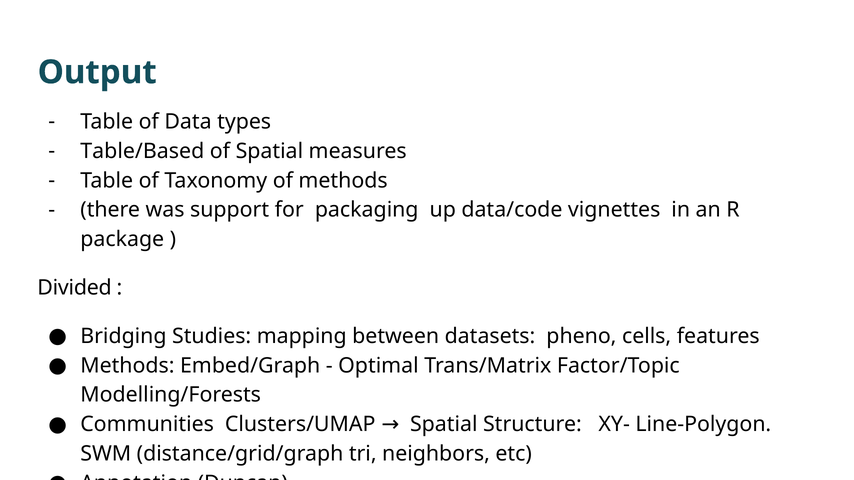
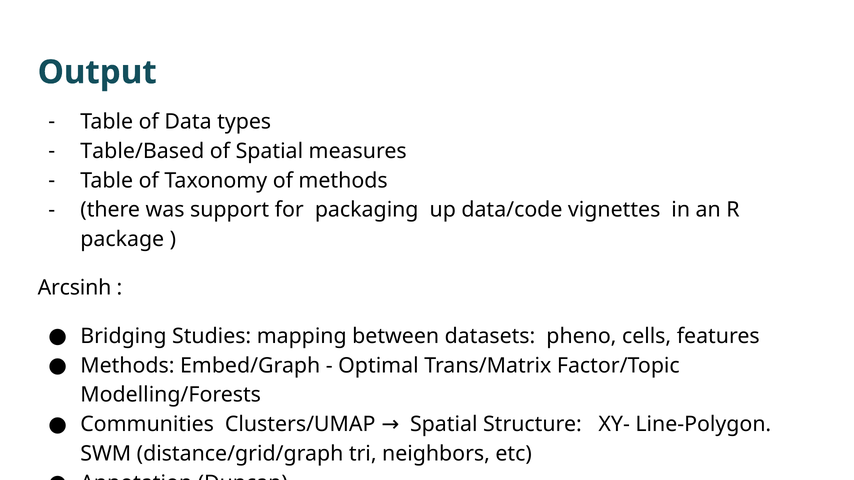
Divided: Divided -> Arcsinh (75, 288)
